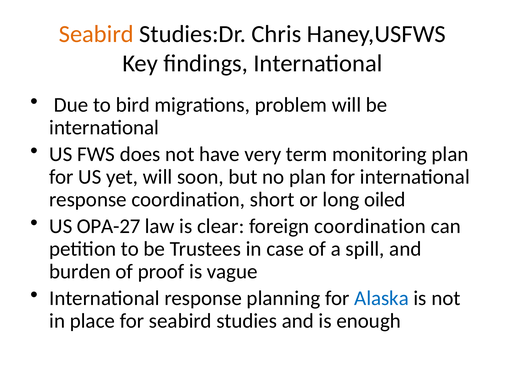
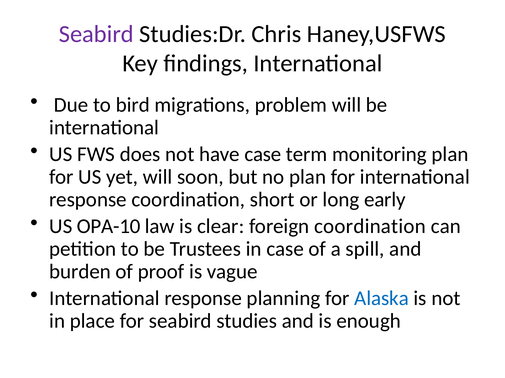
Seabird colour: orange -> purple (96, 34)
have very: very -> case (263, 154)
oiled: oiled -> early (385, 200)
OPA-27: OPA-27 -> OPA-10 (109, 227)
